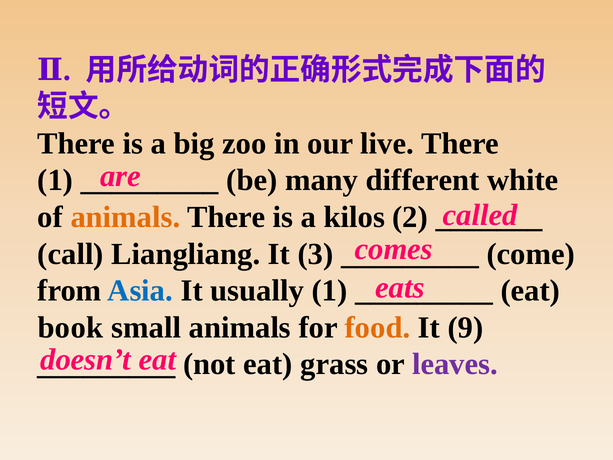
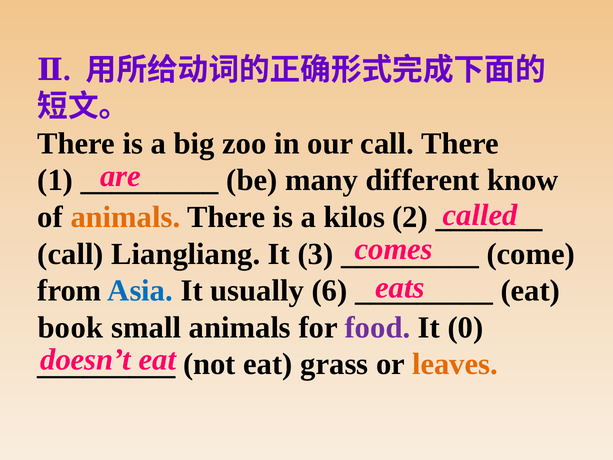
our live: live -> call (387, 143)
white: white -> know (523, 180)
usually 1: 1 -> 6 (330, 291)
food colour: orange -> purple (378, 327)
9: 9 -> 0 (466, 327)
leaves colour: purple -> orange (455, 364)
